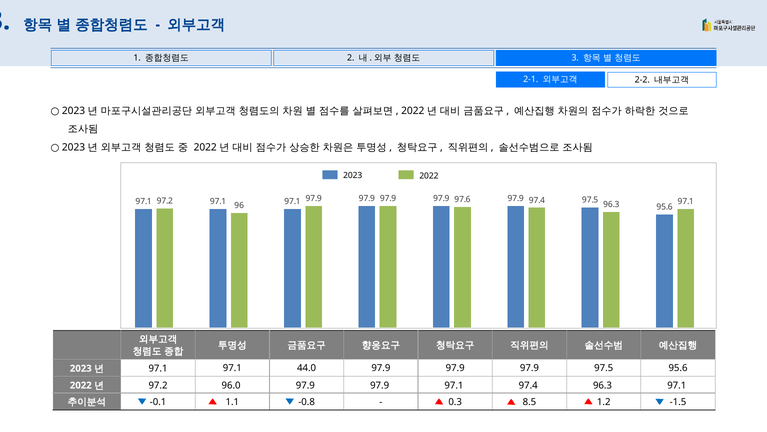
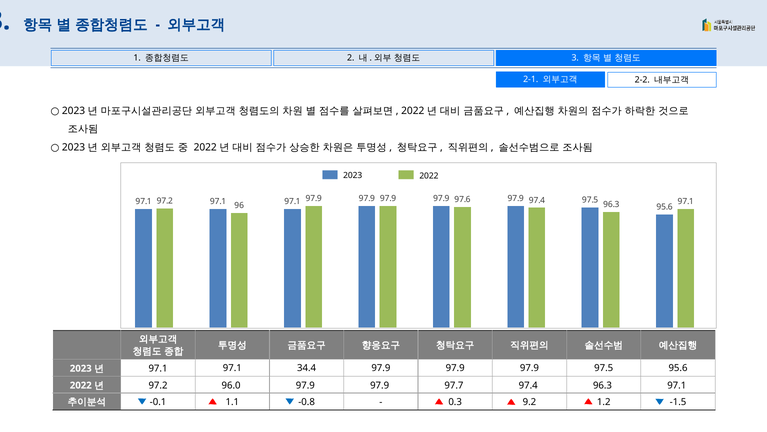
44.0: 44.0 -> 34.4 (307, 368)
97.9 97.1: 97.1 -> 97.7 (454, 385)
8.5: 8.5 -> 9.2 (529, 402)
